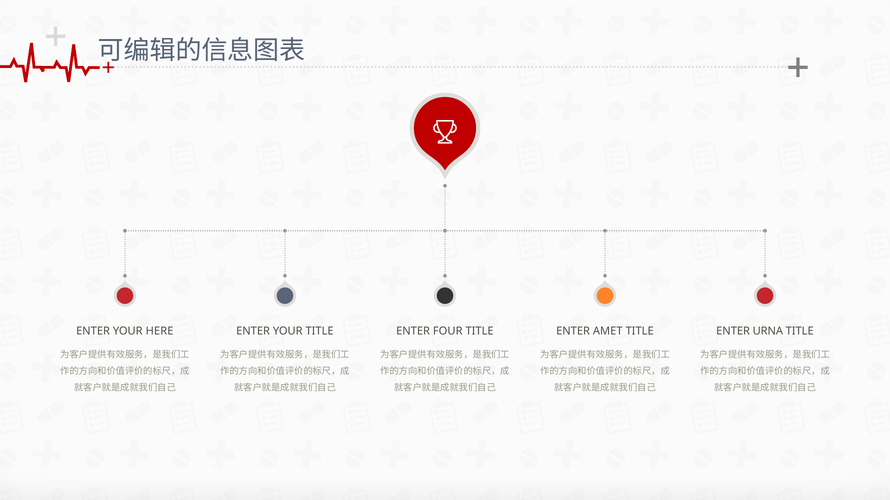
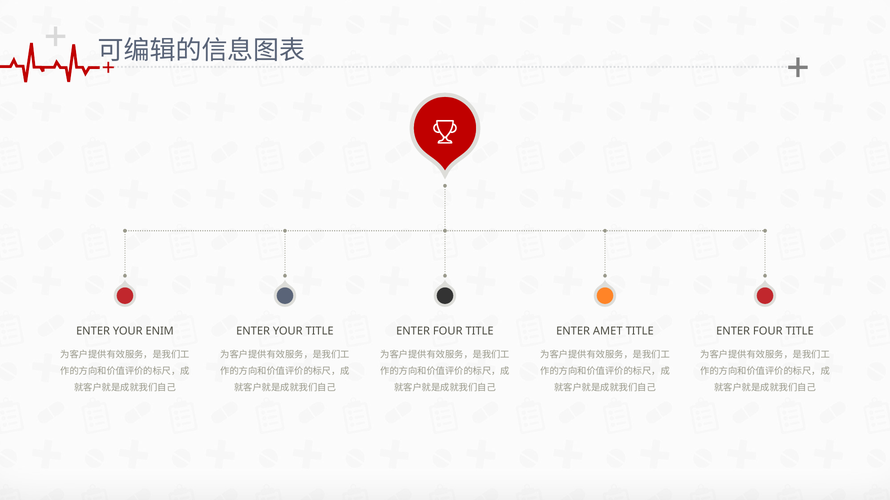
HERE: HERE -> ENIM (160, 332)
URNA: URNA -> FOUR (768, 332)
